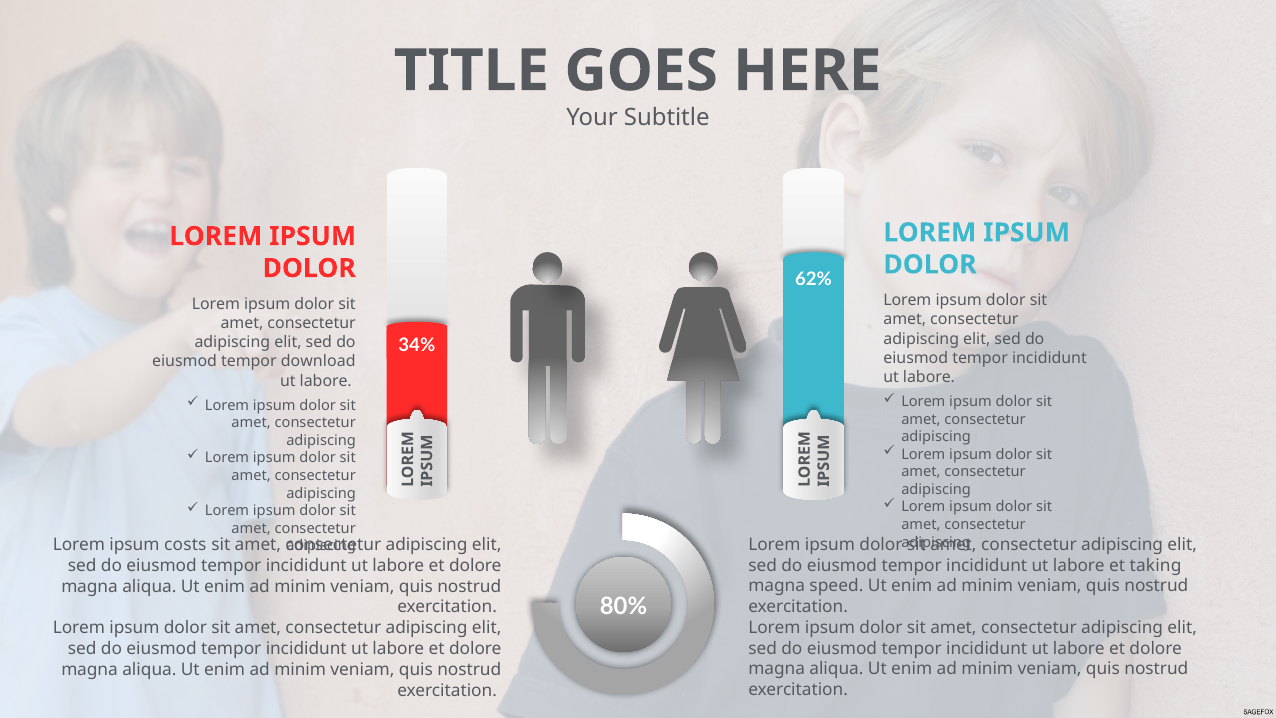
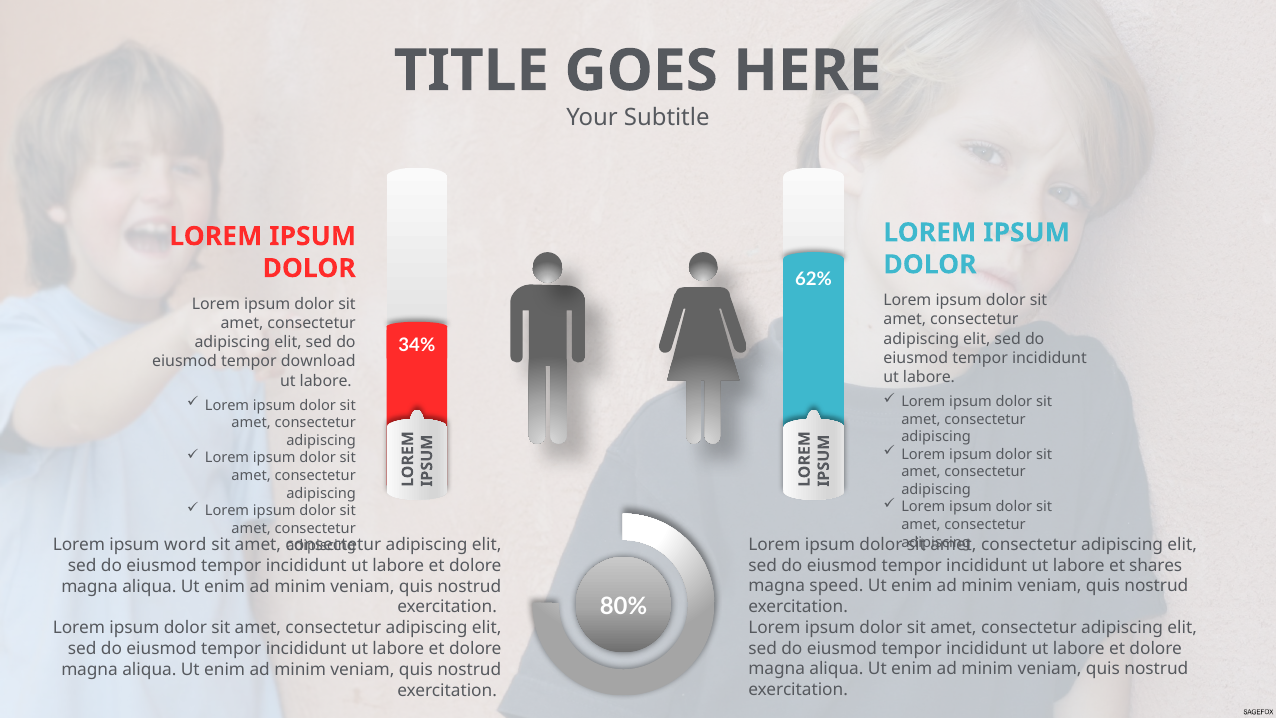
costs: costs -> word (185, 545)
taking: taking -> shares (1156, 565)
